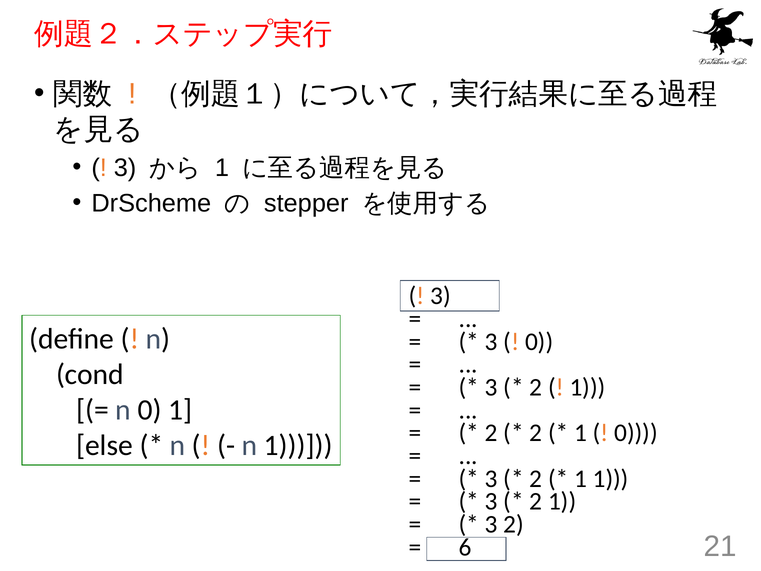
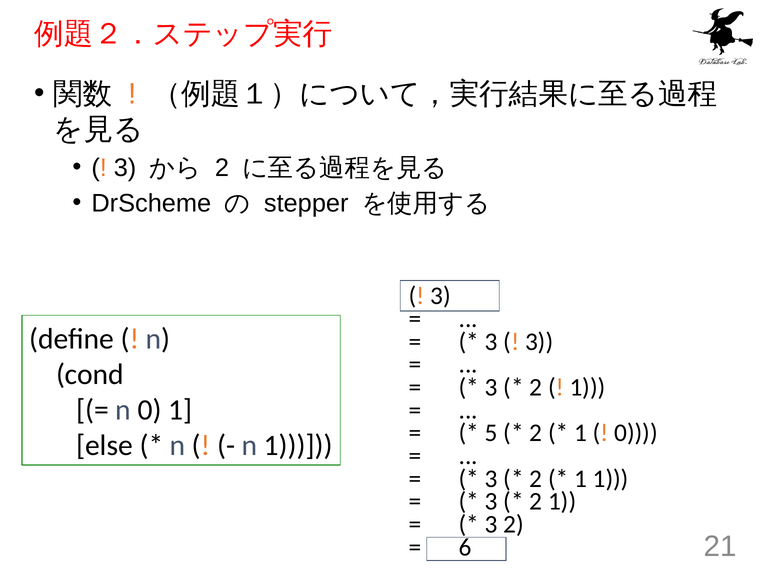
1: 1 -> 2 (222, 168)
0: 0 -> 3 (539, 341)
2: 2 -> 5 (491, 433)
